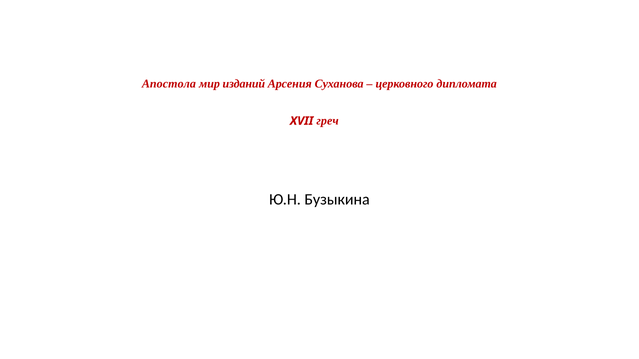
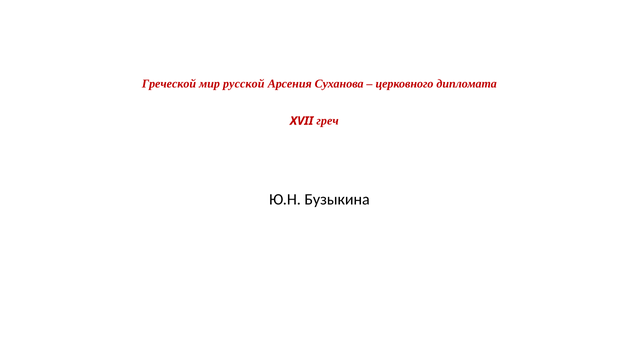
Апостола: Апостола -> Греческой (169, 84)
изданий: изданий -> русской (244, 84)
